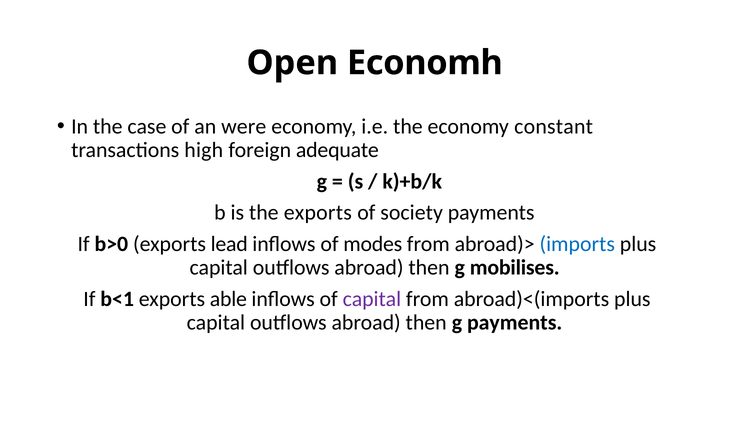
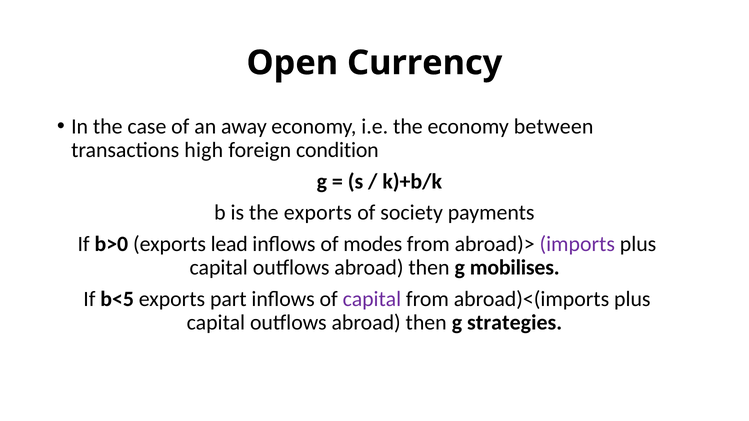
Economh: Economh -> Currency (425, 63)
were: were -> away (244, 127)
constant: constant -> between (554, 127)
adequate: adequate -> condition (337, 150)
imports colour: blue -> purple (577, 244)
b<1: b<1 -> b<5 (117, 299)
able: able -> part (228, 299)
g payments: payments -> strategies (515, 323)
